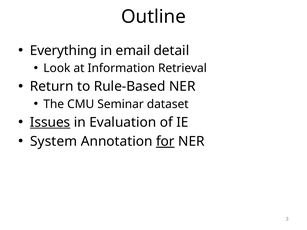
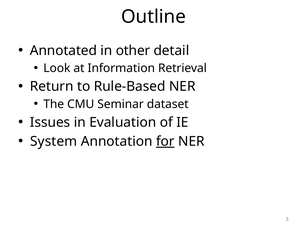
Everything: Everything -> Annotated (63, 51)
email: email -> other (133, 51)
Issues underline: present -> none (50, 122)
